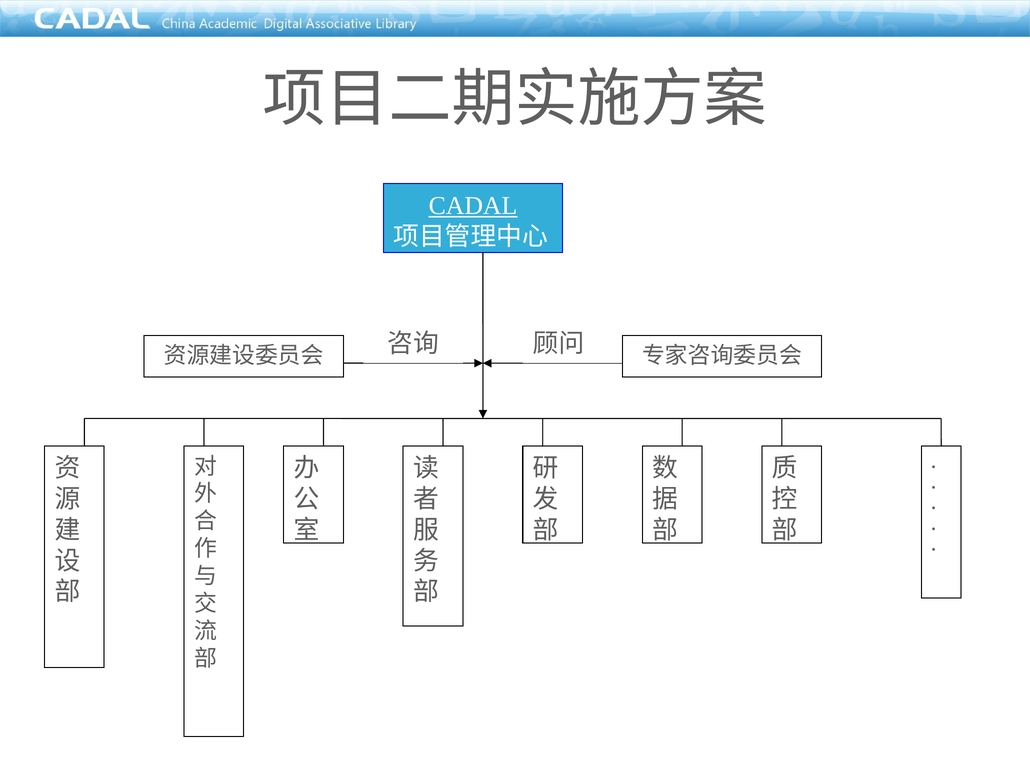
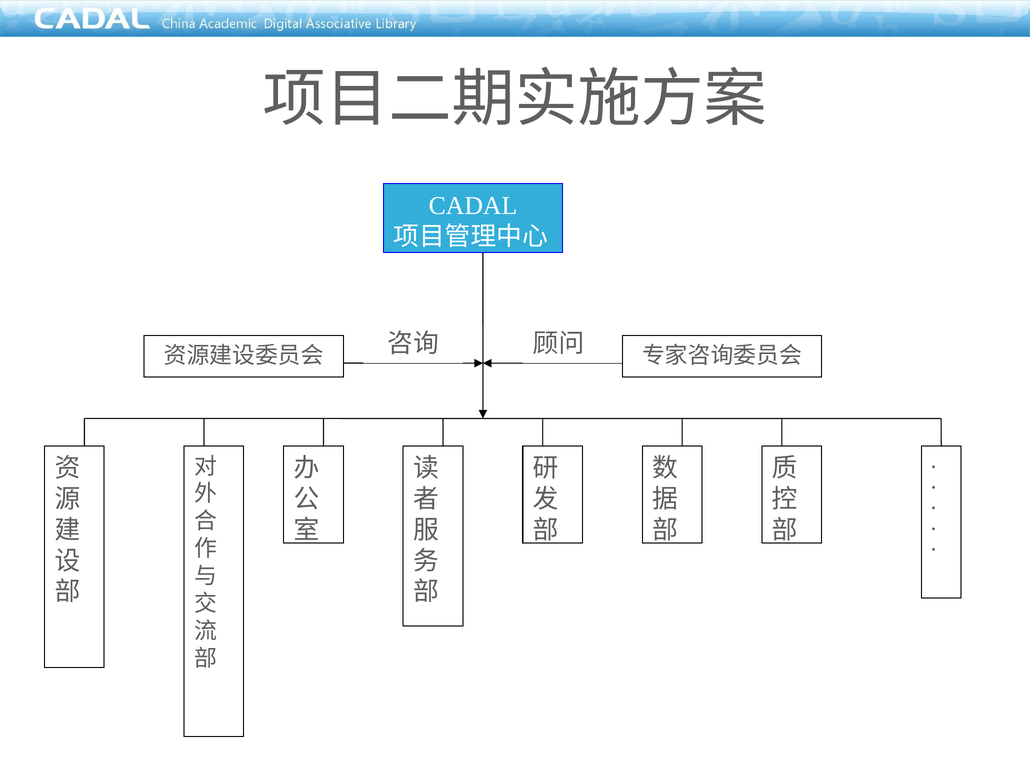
CADAL underline: present -> none (473, 206)
